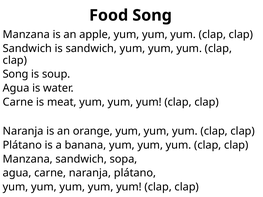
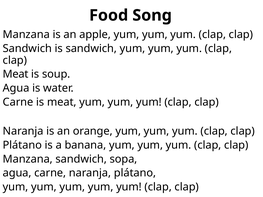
Song: Song -> Meat (16, 74)
